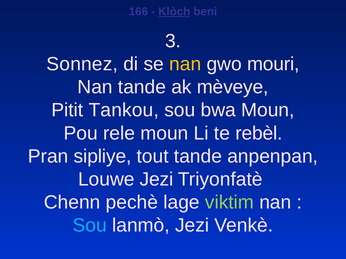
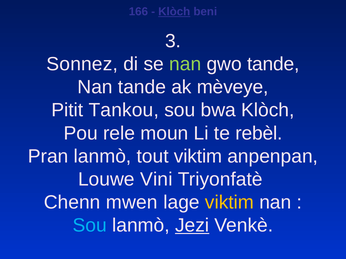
nan colour: yellow -> light green (185, 64)
gwo mouri: mouri -> tande (273, 64)
bwa Moun: Moun -> Klòch (268, 110)
Pran sipliye: sipliye -> lanmò (102, 156)
tout tande: tande -> viktim (198, 156)
Louwe Jezi: Jezi -> Vini (156, 180)
pechè: pechè -> mwen (132, 203)
viktim colour: light green -> yellow (229, 203)
Jezi underline: none -> present (192, 226)
